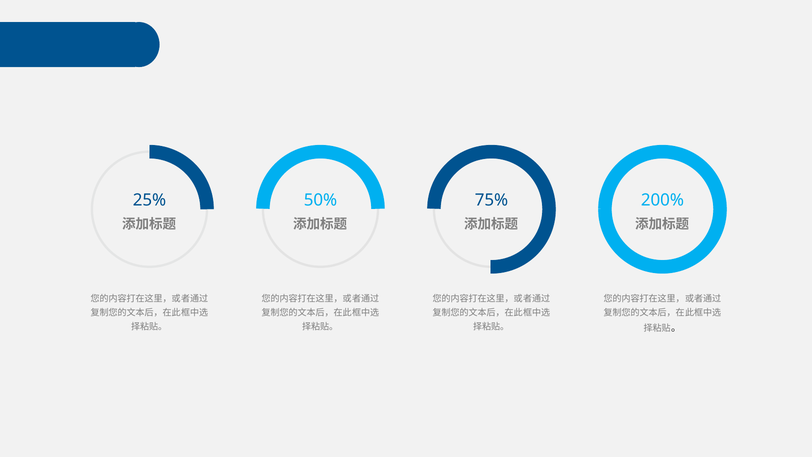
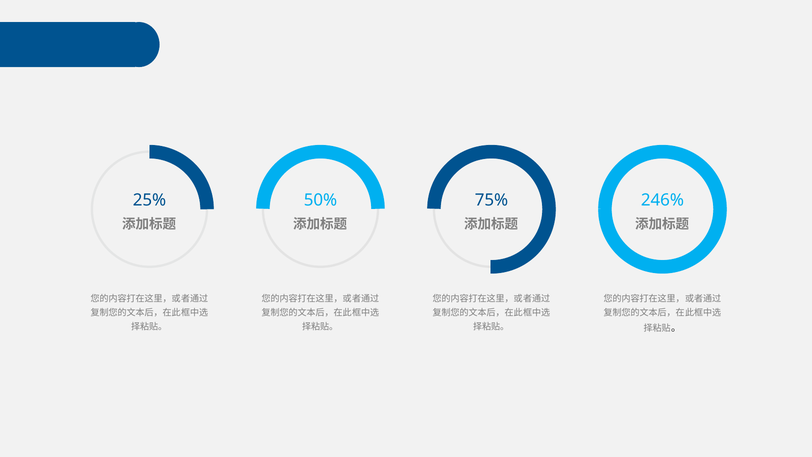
200%: 200% -> 246% (662, 200)
